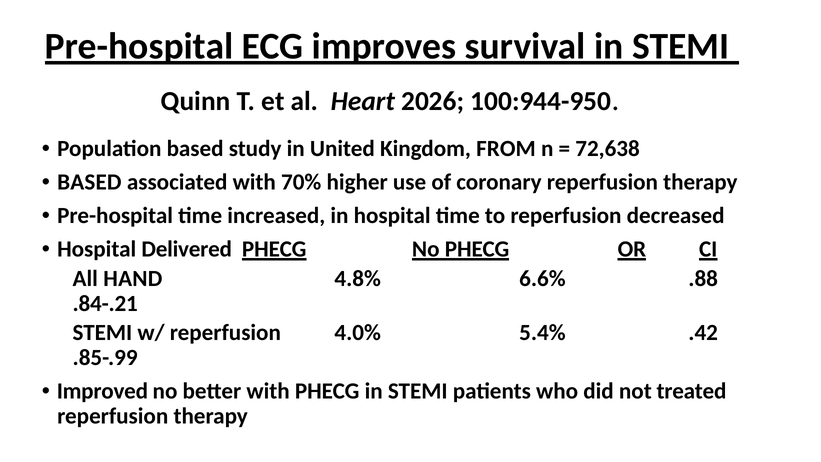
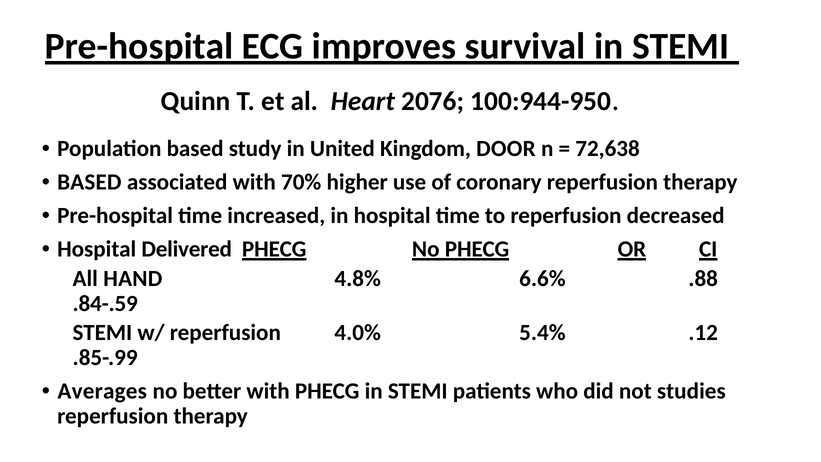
2026: 2026 -> 2076 (433, 101)
FROM: FROM -> DOOR (506, 149)
.84-.21: .84-.21 -> .84-.59 (105, 303)
.42: .42 -> .12 (703, 333)
Improved: Improved -> Averages (102, 391)
treated: treated -> studies (691, 391)
